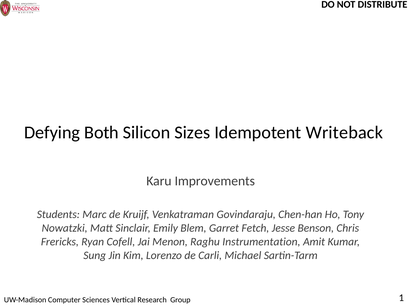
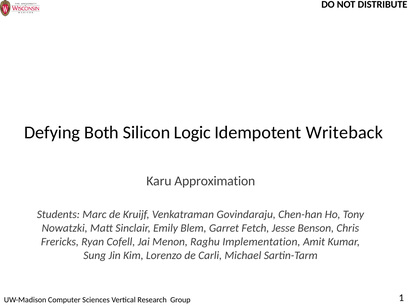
Sizes: Sizes -> Logic (192, 133)
Improvements: Improvements -> Approximation (215, 181)
Instrumentation: Instrumentation -> Implementation (261, 242)
